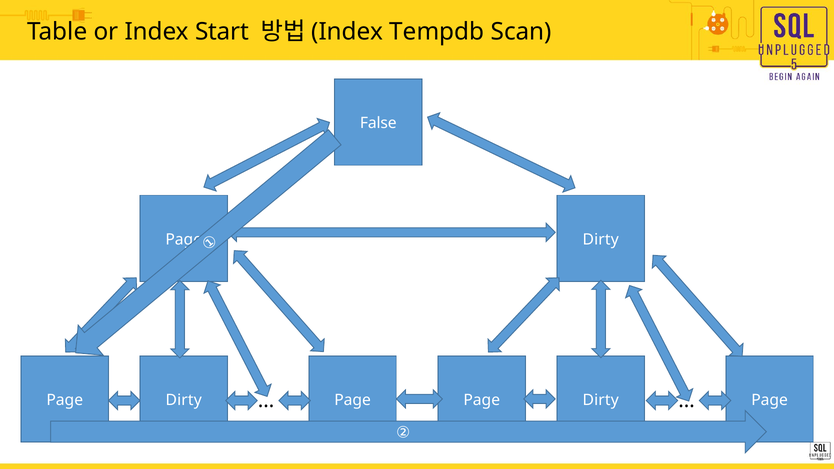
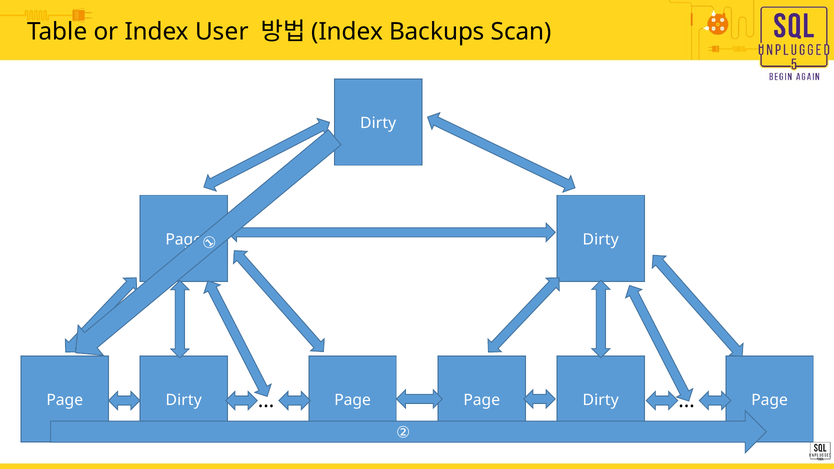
Start: Start -> User (222, 32)
Tempdb: Tempdb -> Backups (437, 32)
False: False -> Dirty (378, 123)
